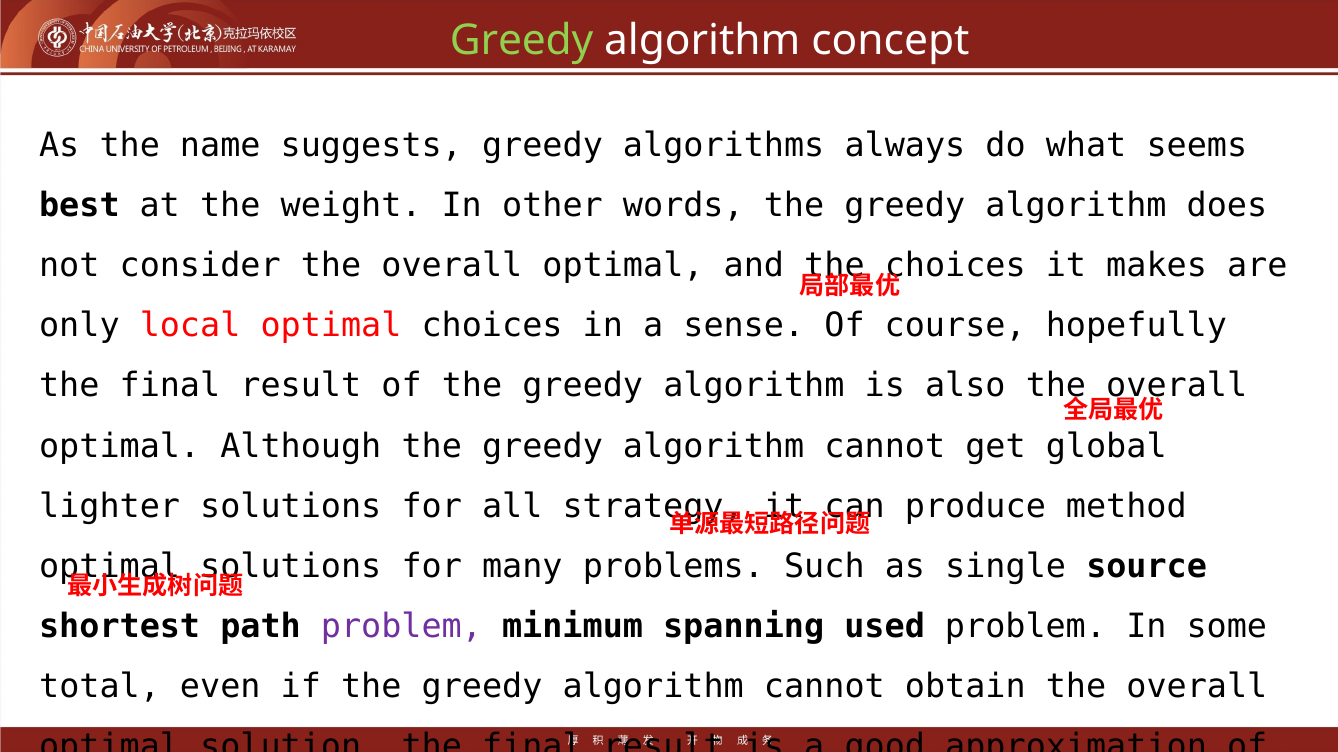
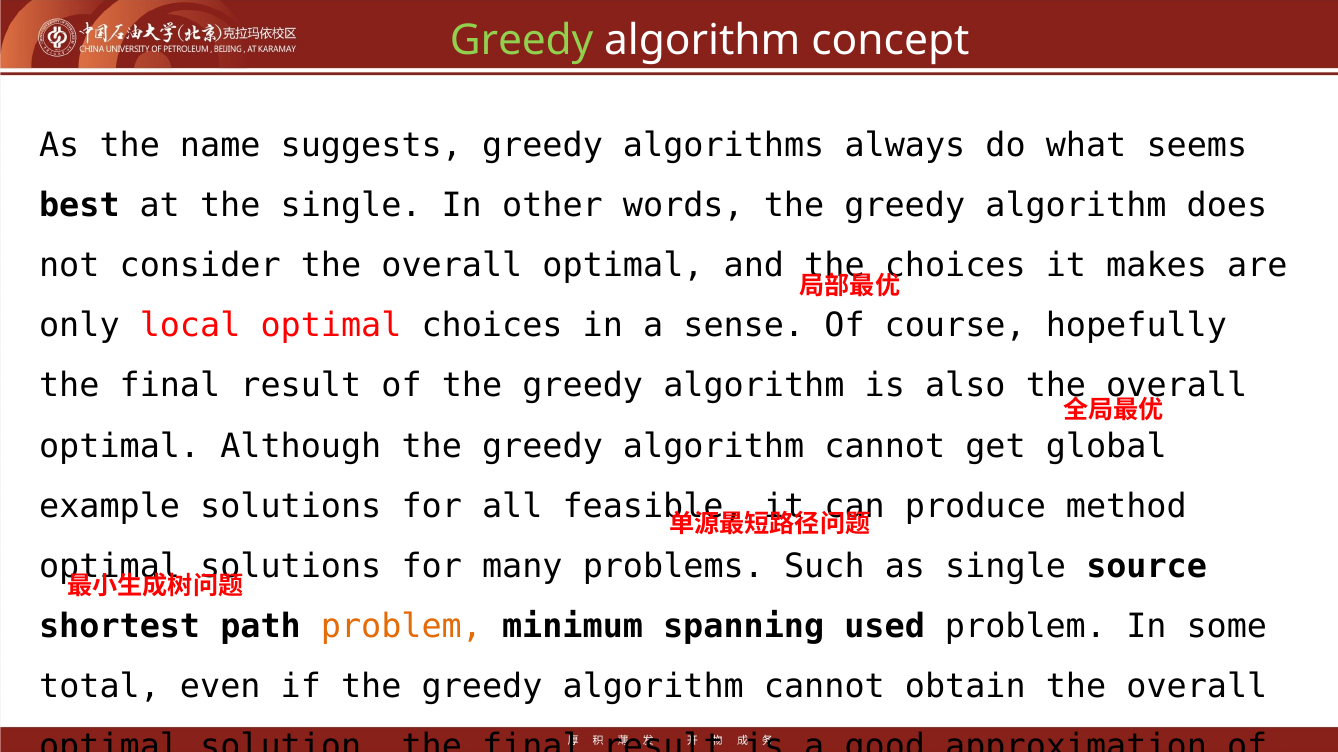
the weight: weight -> single (351, 205)
lighter: lighter -> example (110, 507)
strategy: strategy -> feasible (653, 507)
problem colour: purple -> orange (401, 627)
